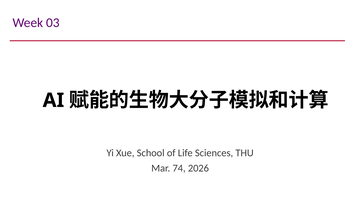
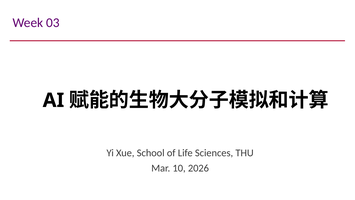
74: 74 -> 10 (179, 168)
